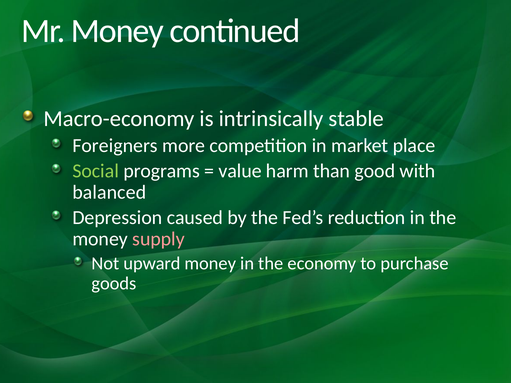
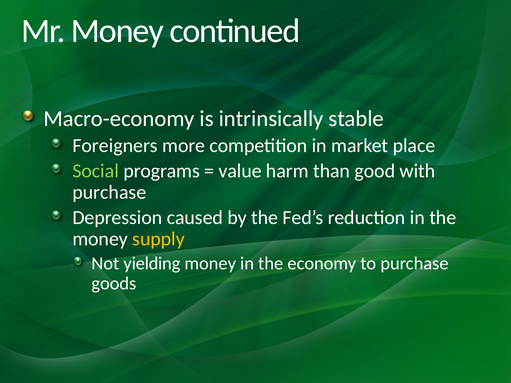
balanced: balanced -> purchase (109, 192)
supply colour: pink -> yellow (159, 239)
upward: upward -> yielding (152, 264)
